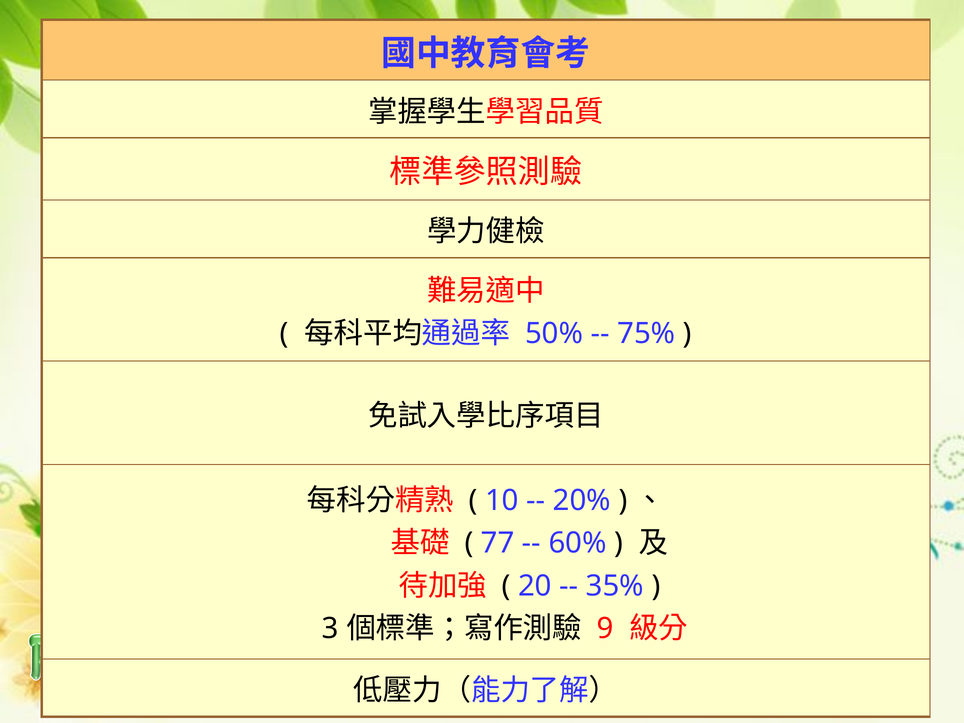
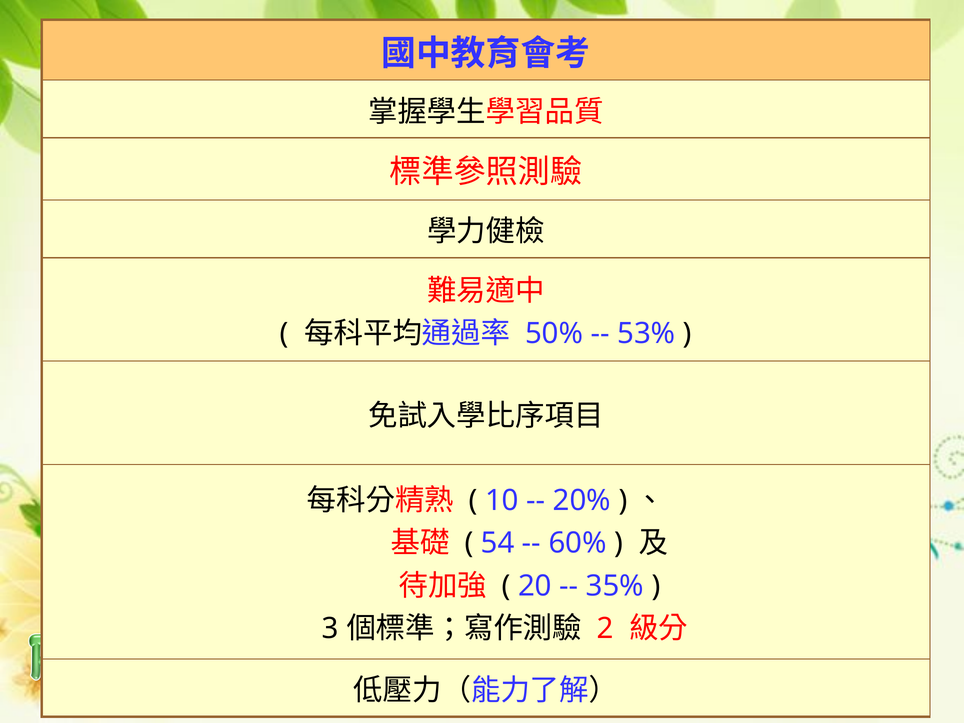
75%: 75% -> 53% (646, 334)
77: 77 -> 54 (498, 543)
9: 9 -> 2 (605, 629)
